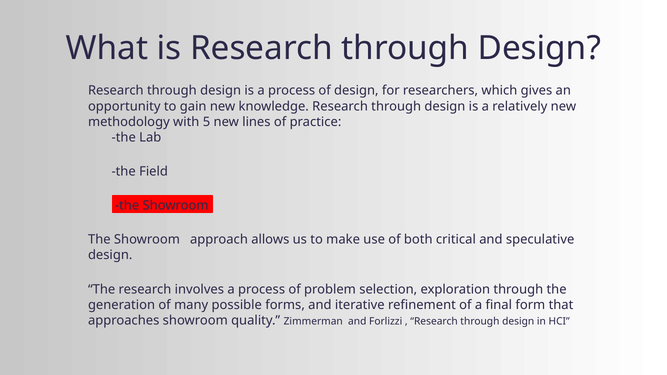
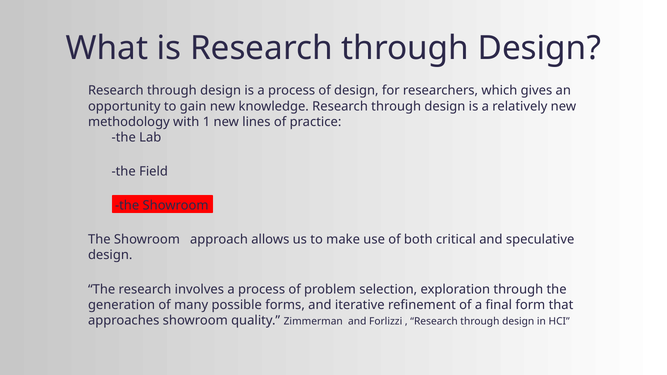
5: 5 -> 1 (206, 122)
